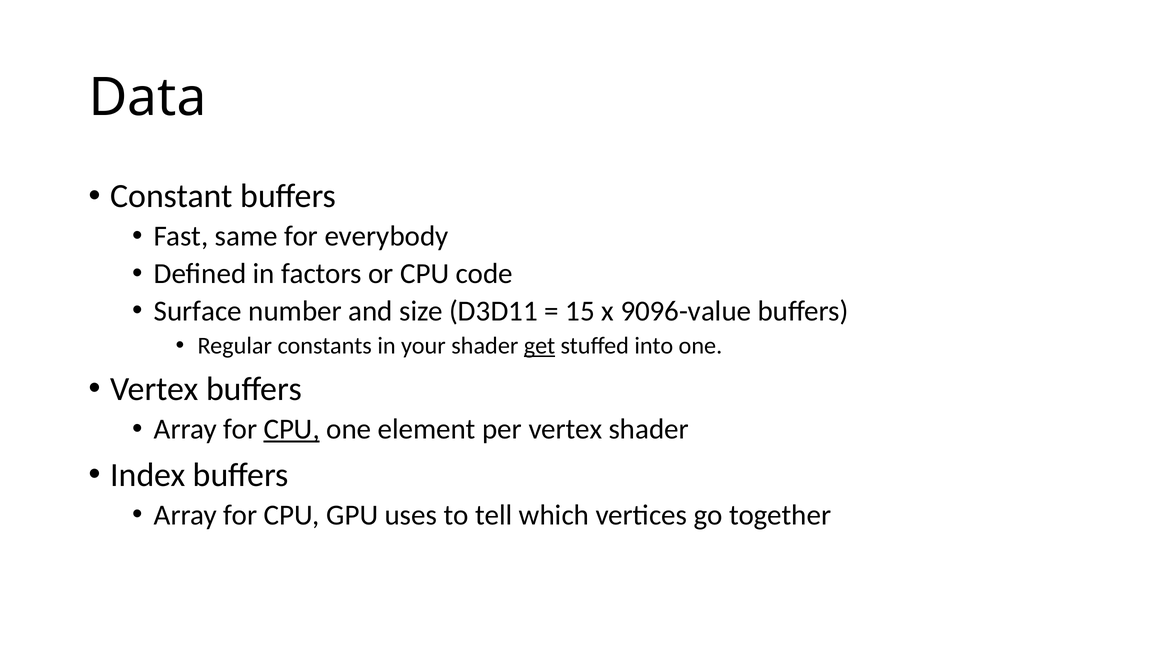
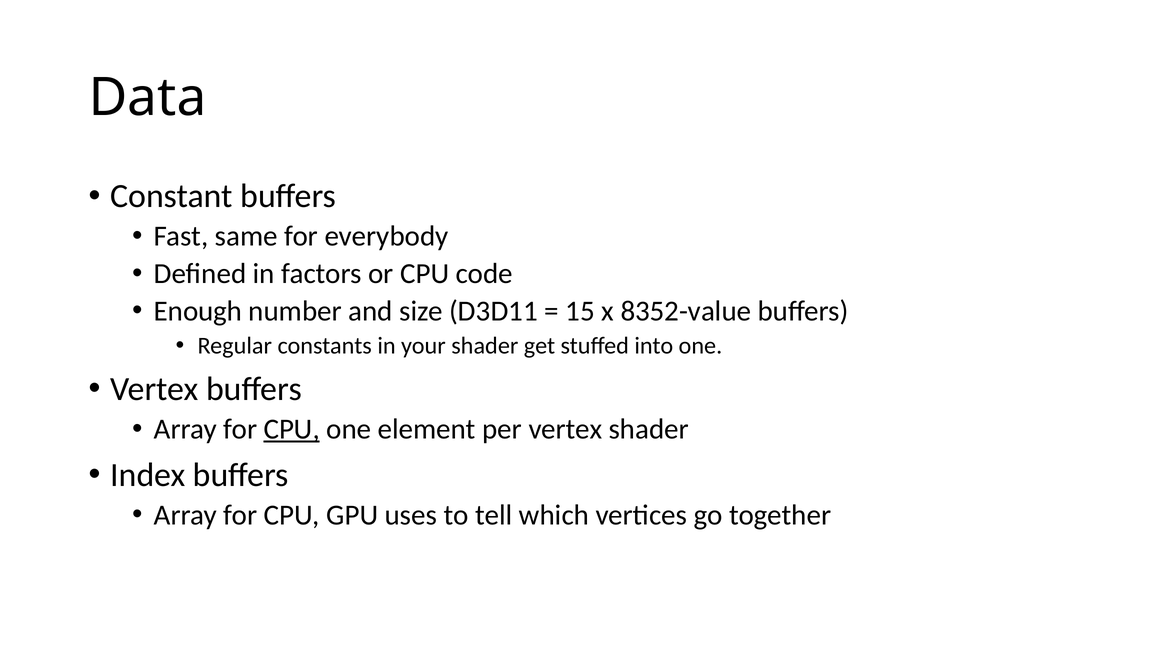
Surface: Surface -> Enough (198, 311)
9096-value: 9096-value -> 8352-value (686, 311)
get underline: present -> none (540, 346)
